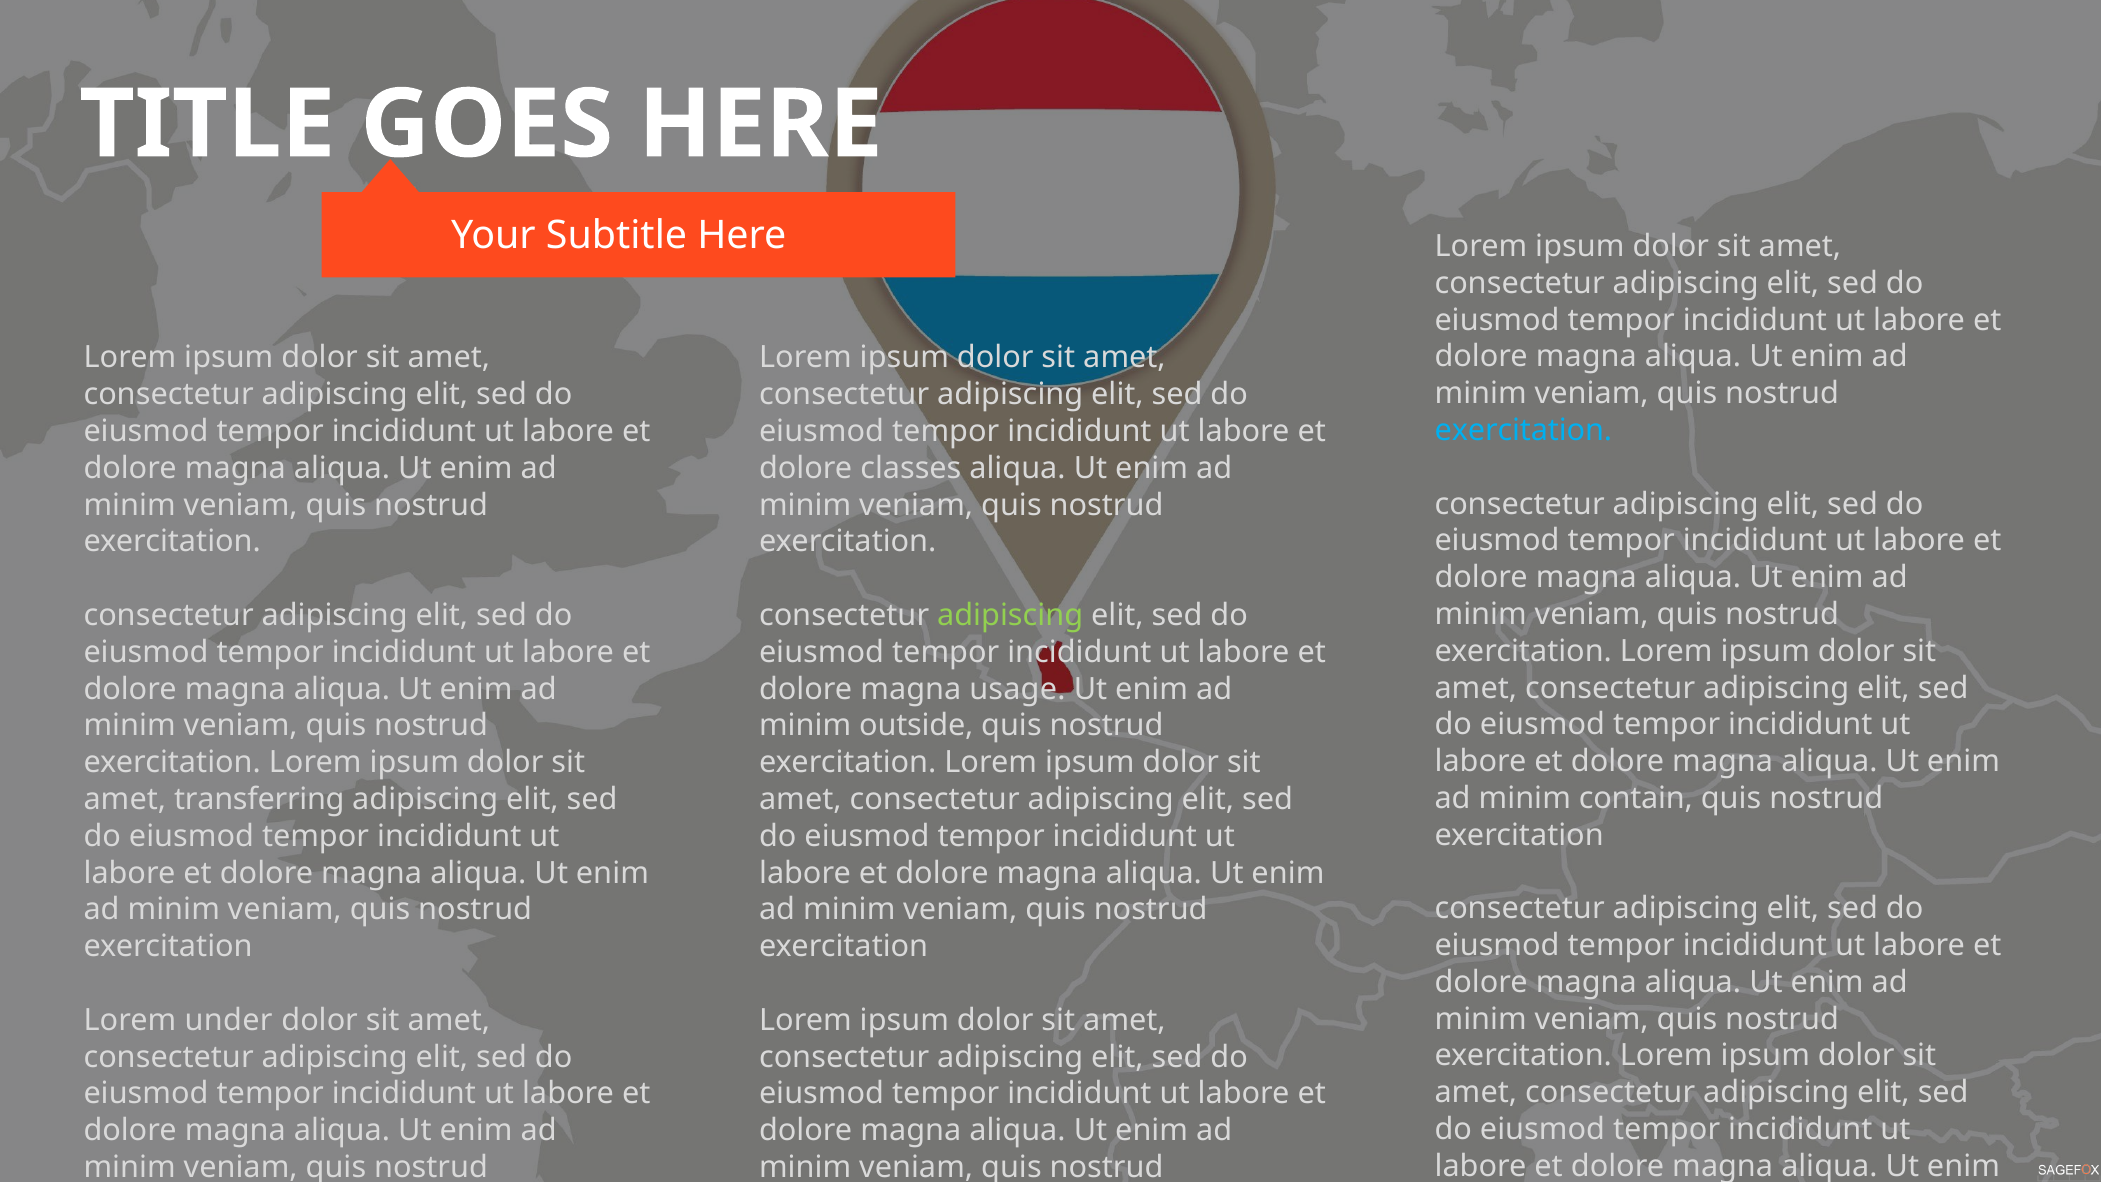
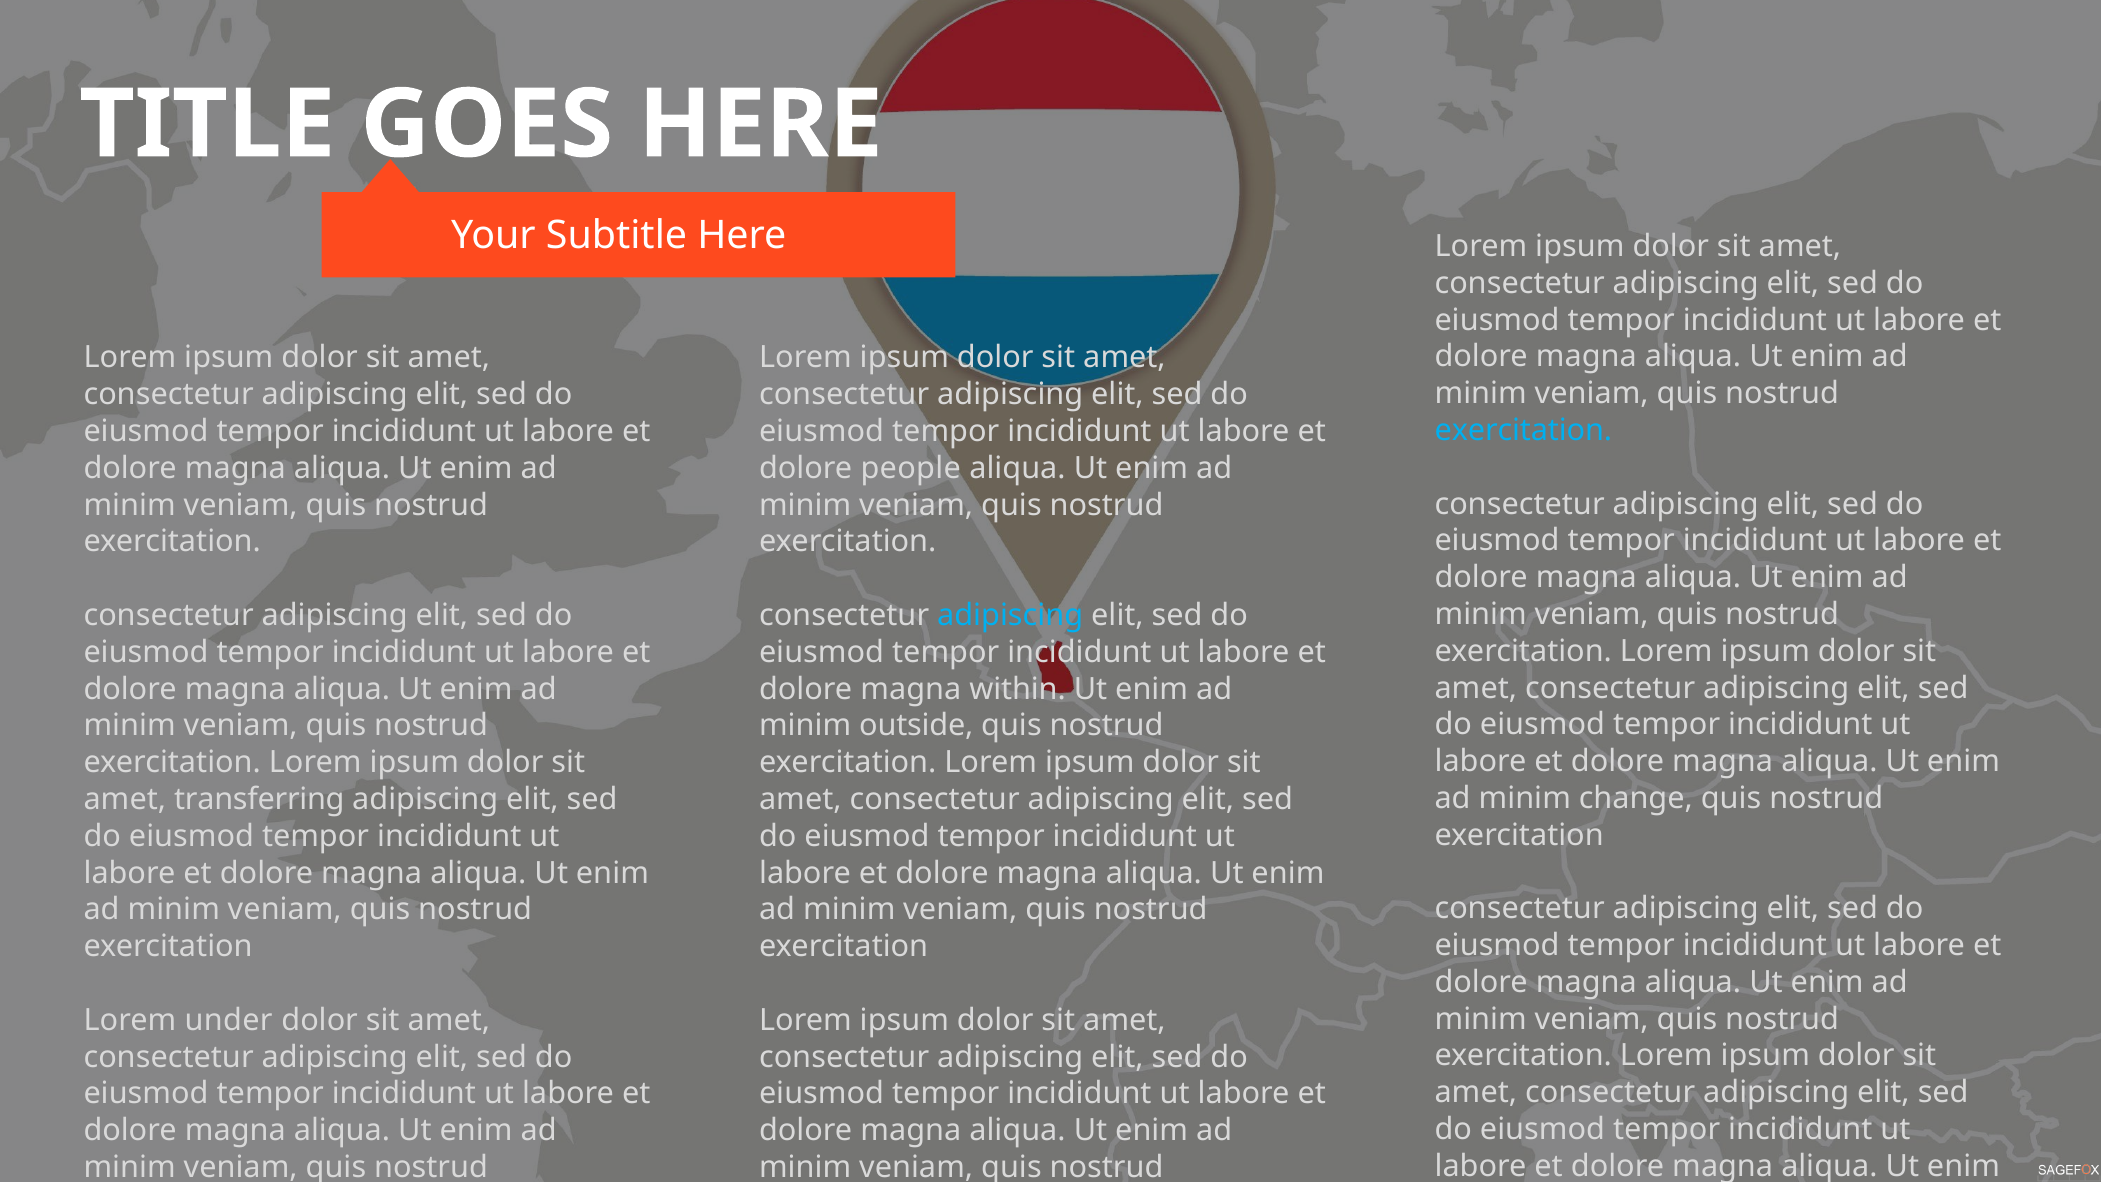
classes: classes -> people (911, 468)
adipiscing colour: light green -> light blue (1010, 615)
usage: usage -> within (1018, 689)
contain: contain -> change (1636, 798)
